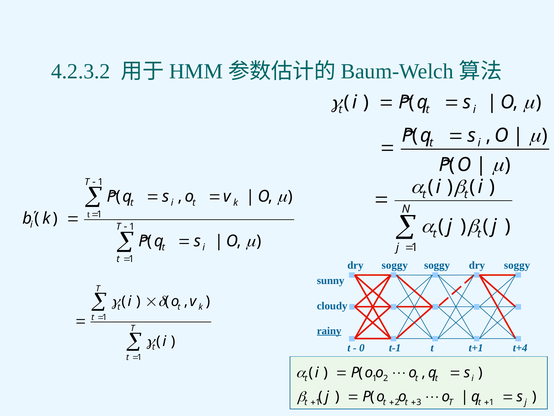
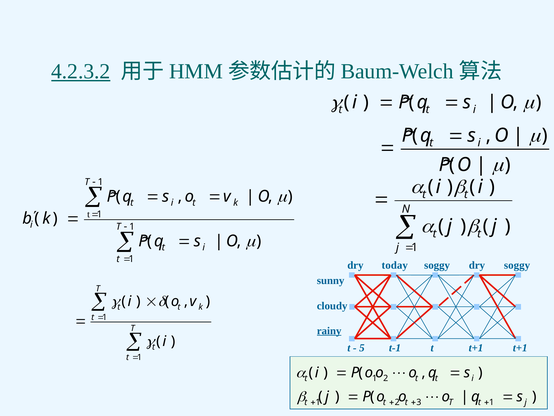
4.2.3.2 underline: none -> present (81, 71)
soggy: soggy -> today (395, 265)
0: 0 -> 5 (362, 347)
t+1 t+4: t+4 -> t+1 (520, 347)
